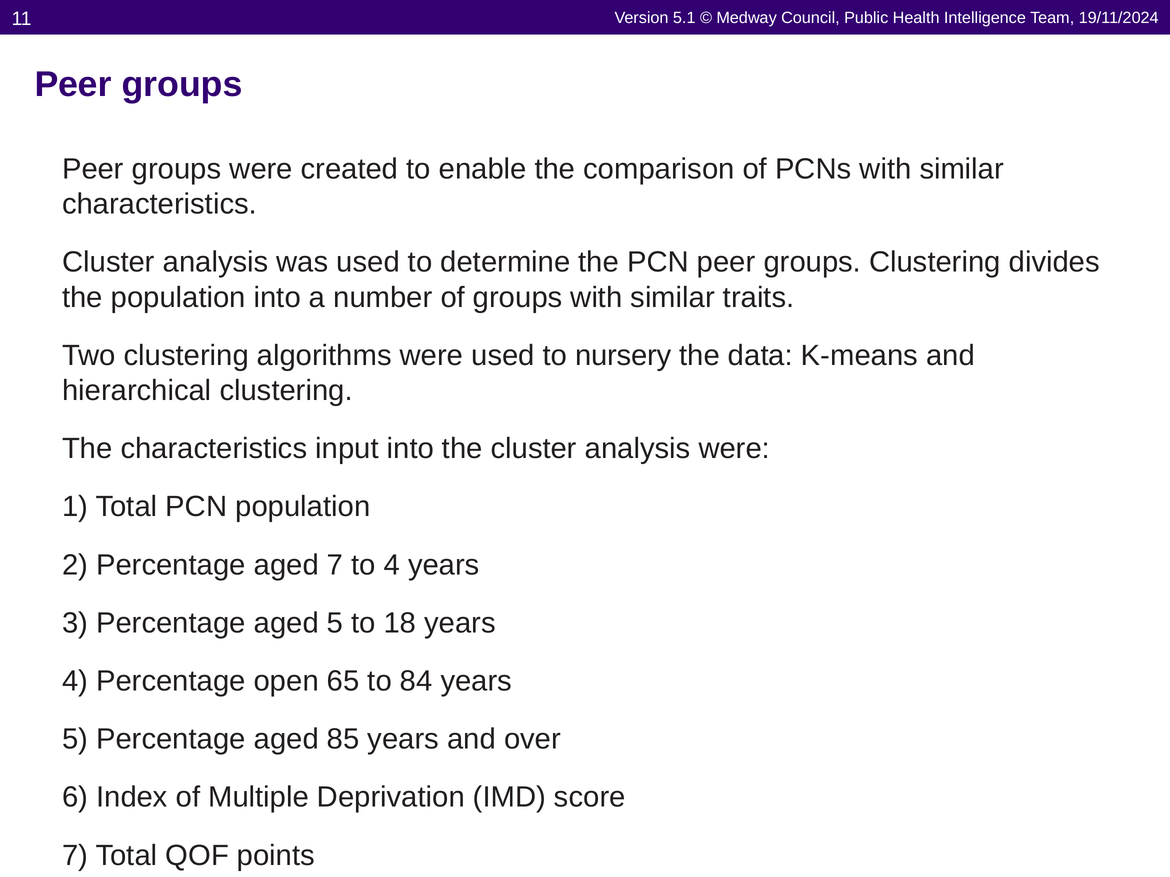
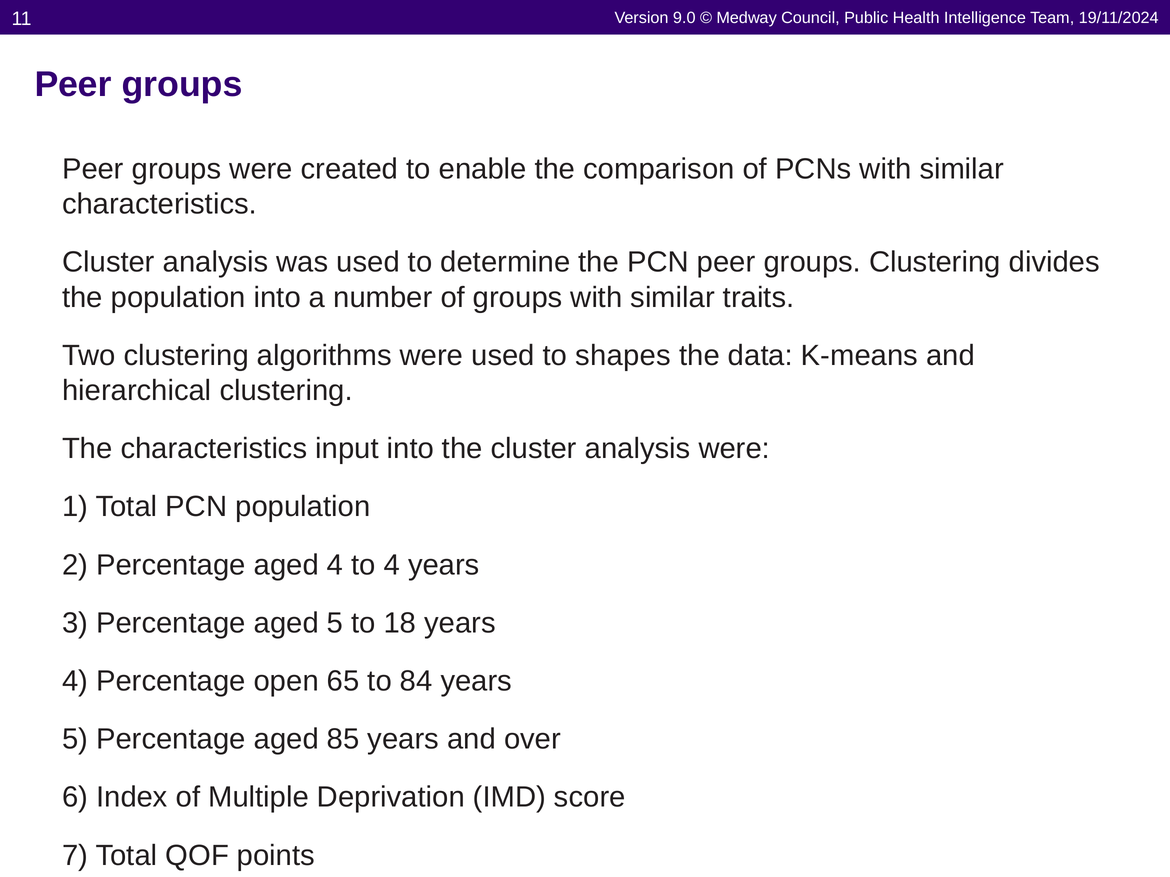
5.1: 5.1 -> 9.0 (684, 18)
nursery: nursery -> shapes (623, 356)
aged 7: 7 -> 4 (335, 565)
